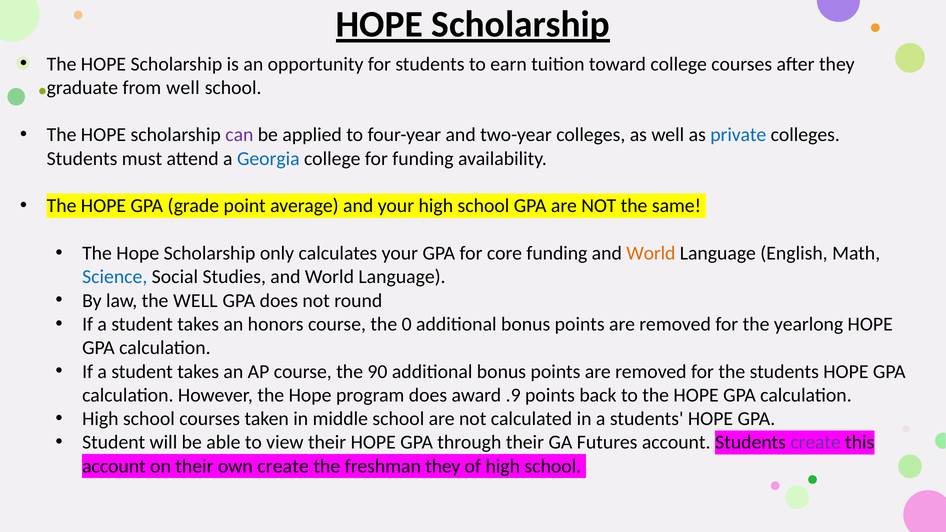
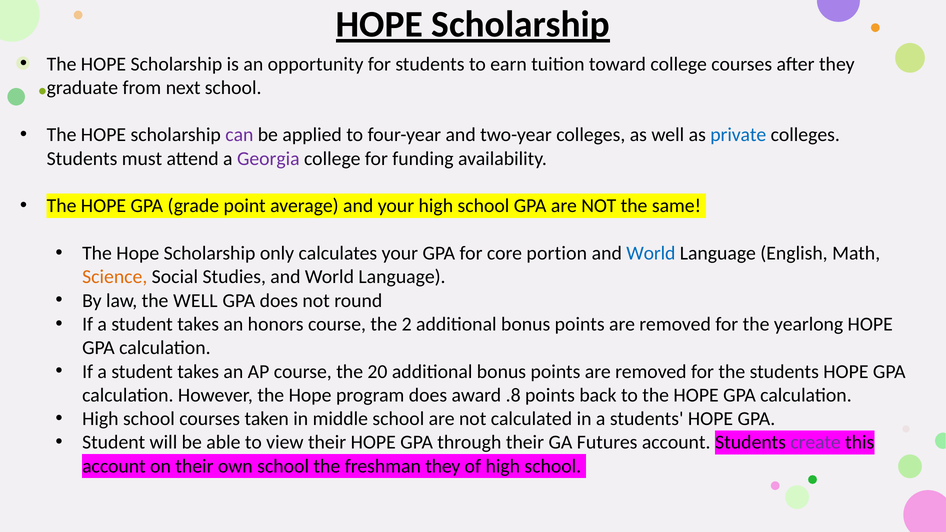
from well: well -> next (183, 88)
Georgia colour: blue -> purple (268, 159)
core funding: funding -> portion (557, 253)
World colour: orange -> blue (651, 253)
Science colour: blue -> orange (115, 277)
0: 0 -> 2 (407, 324)
90: 90 -> 20 (377, 372)
.9: .9 -> .8 (513, 395)
own create: create -> school (283, 466)
